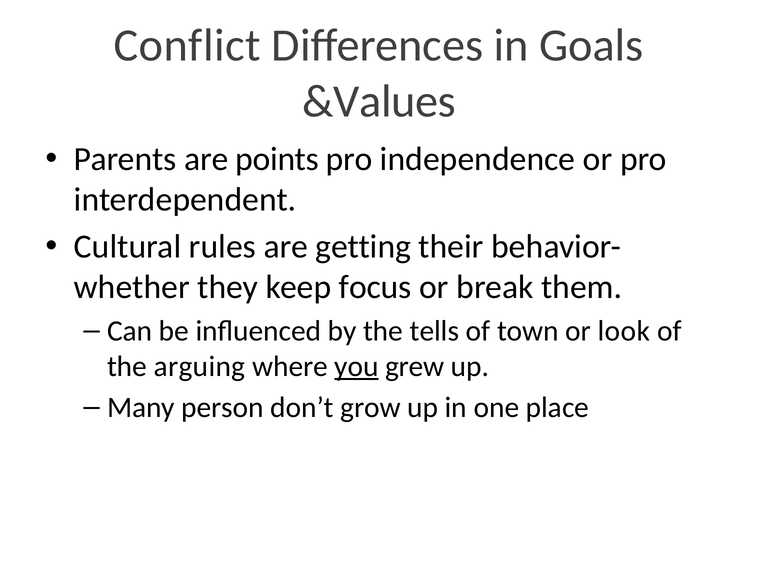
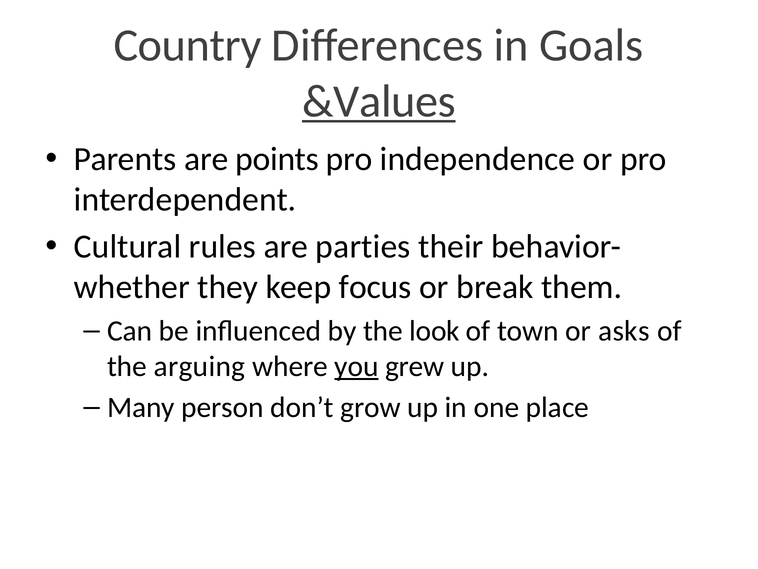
Conflict: Conflict -> Country (188, 46)
&Values underline: none -> present (379, 101)
getting: getting -> parties (363, 247)
tells: tells -> look (435, 331)
look: look -> asks (624, 331)
